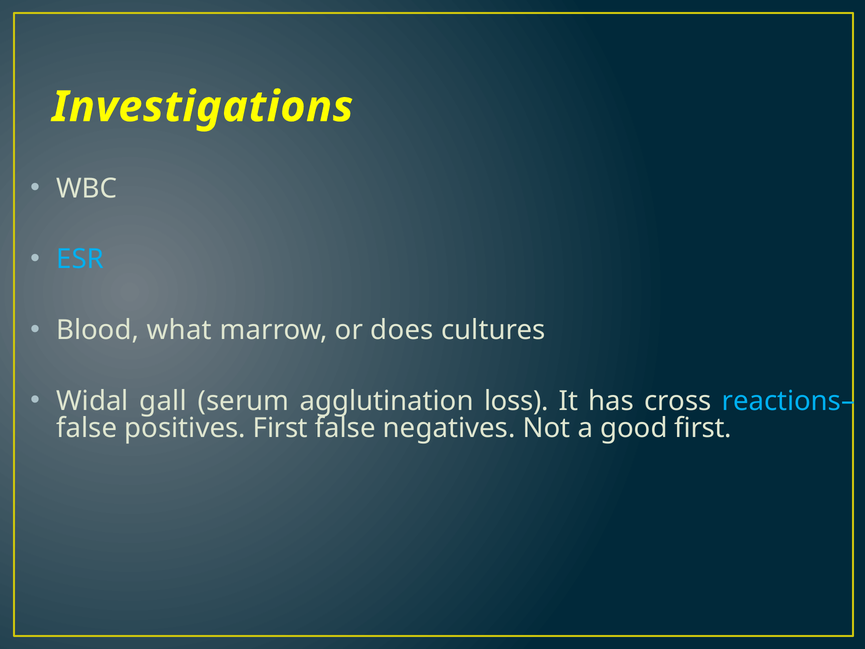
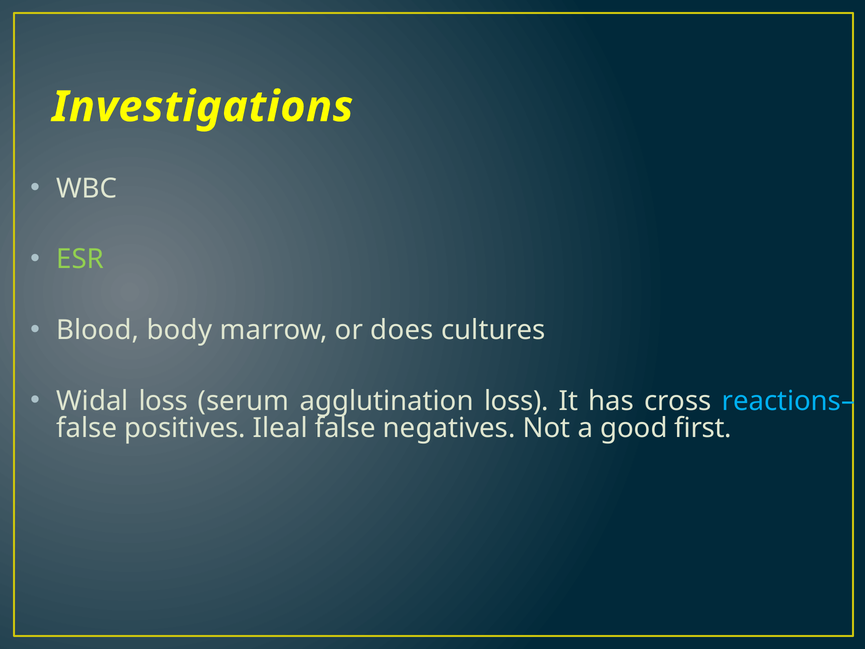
ESR colour: light blue -> light green (80, 259)
what: what -> body (179, 330)
Widal gall: gall -> loss (163, 401)
positives First: First -> Ileal (280, 428)
